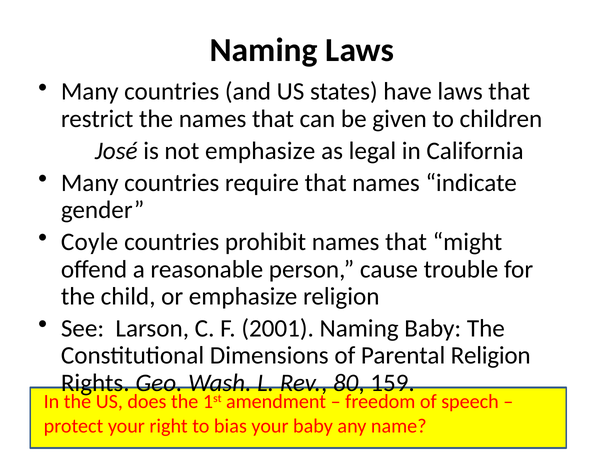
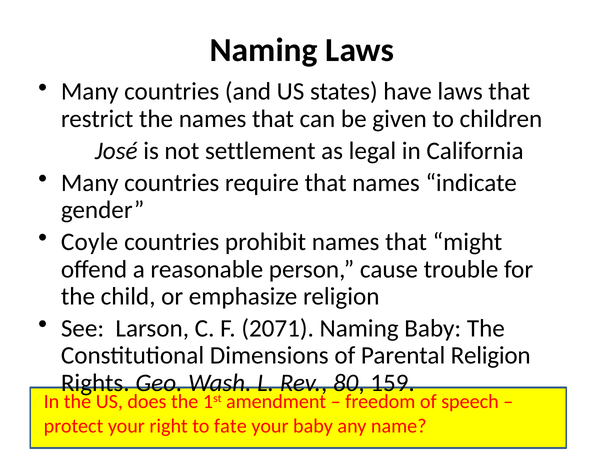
not emphasize: emphasize -> settlement (260, 151)
2001: 2001 -> 2071 (278, 328)
bias: bias -> fate (230, 426)
